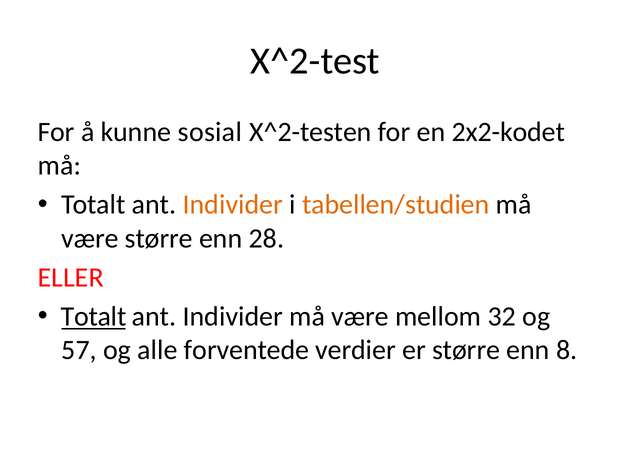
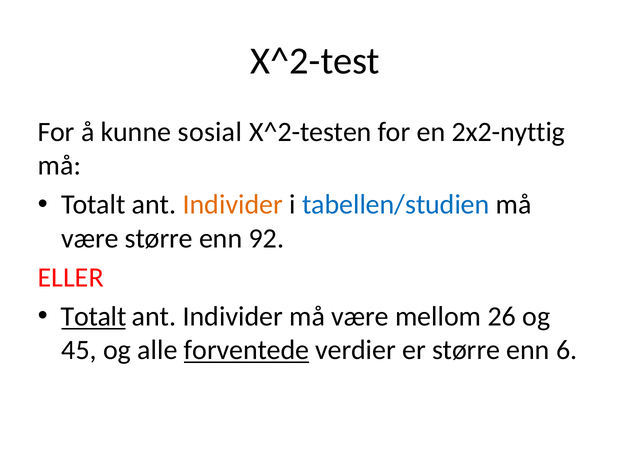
2x2-kodet: 2x2-kodet -> 2x2-nyttig (508, 132)
tabellen/studien colour: orange -> blue (396, 205)
28: 28 -> 92 (266, 239)
32: 32 -> 26 (502, 317)
57: 57 -> 45 (79, 351)
forventede underline: none -> present (247, 351)
8: 8 -> 6 (567, 351)
